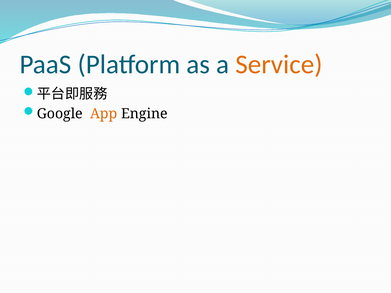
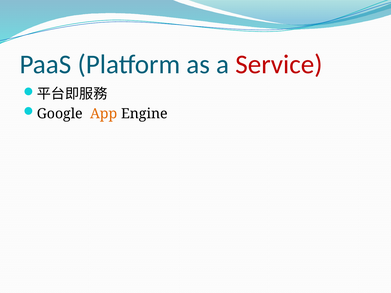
Service colour: orange -> red (279, 65)
